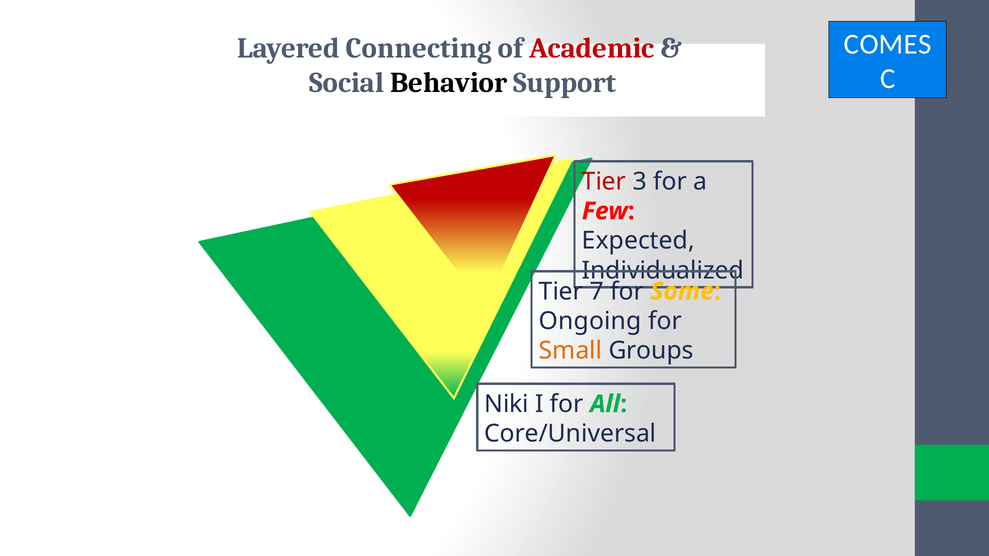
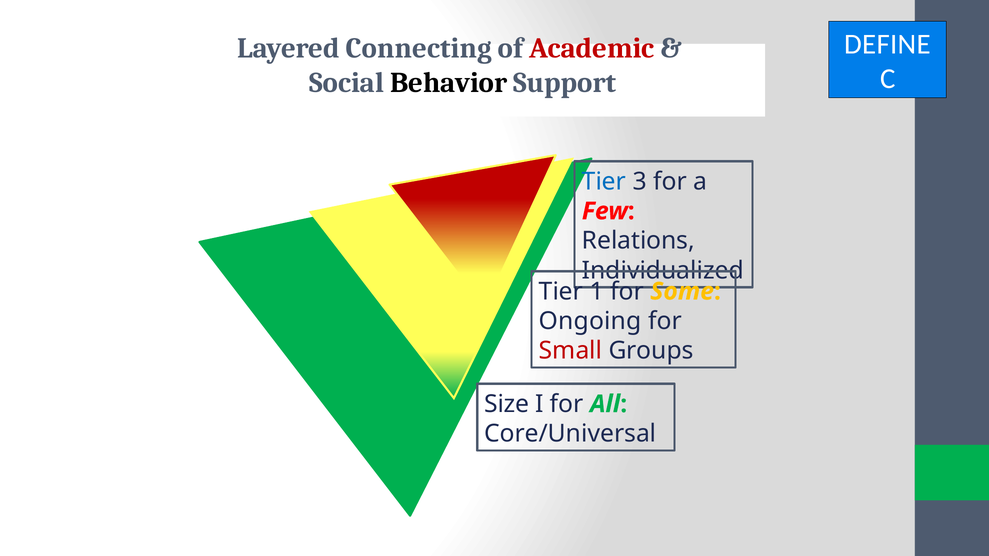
COMES: COMES -> DEFINE (888, 44)
Tier colour: red -> blue (604, 182)
Expected: Expected -> Relations (638, 241)
7: 7 -> 1 (597, 292)
Small colour: orange -> red (570, 351)
Niki: Niki -> Size (507, 404)
